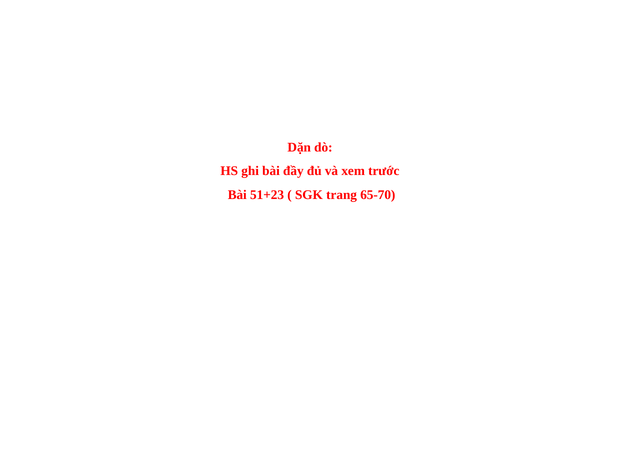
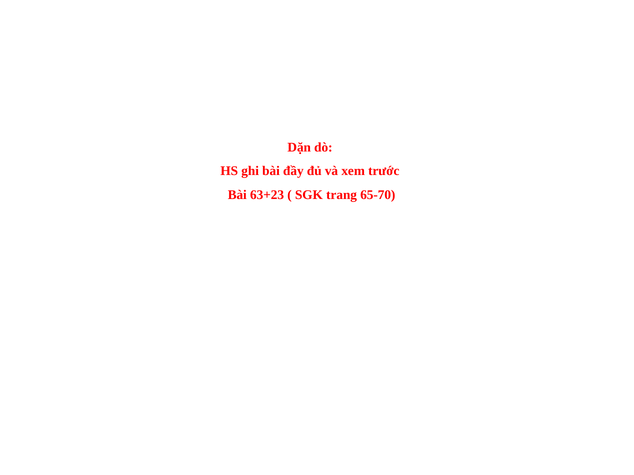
51+23: 51+23 -> 63+23 (267, 195)
